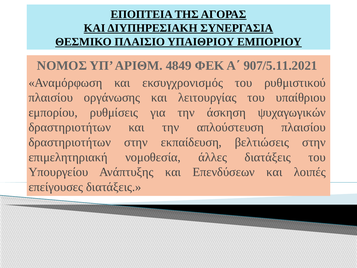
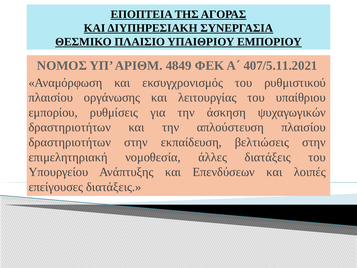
907/5.11.2021: 907/5.11.2021 -> 407/5.11.2021 (280, 66)
